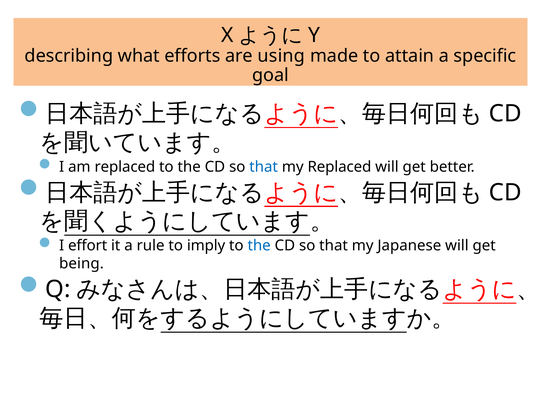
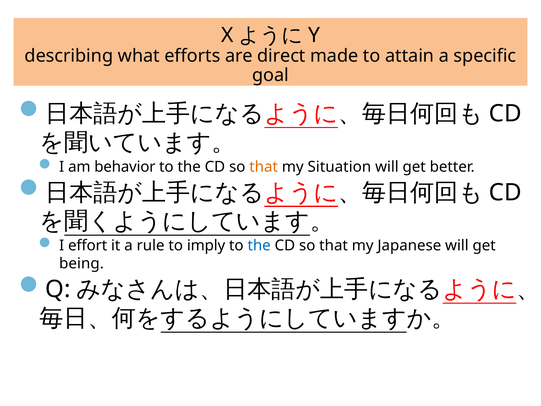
using: using -> direct (281, 56)
am replaced: replaced -> behavior (125, 167)
that colour: blue -> orange (264, 167)
my Replaced: Replaced -> Situation (339, 167)
